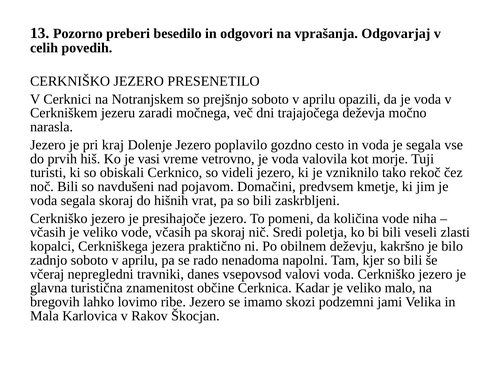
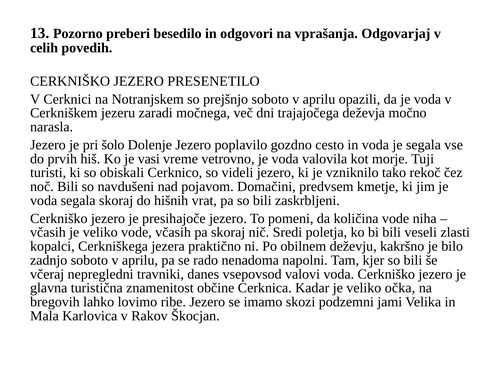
kraj: kraj -> šolo (113, 145)
malo: malo -> očka (400, 288)
